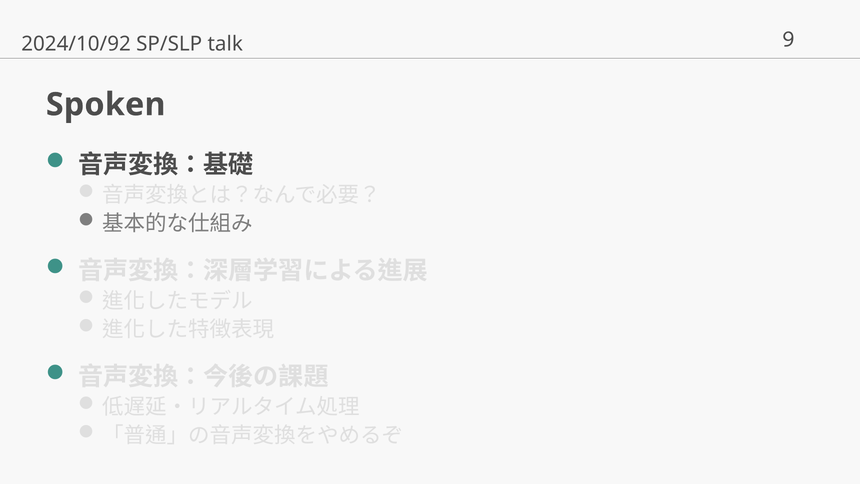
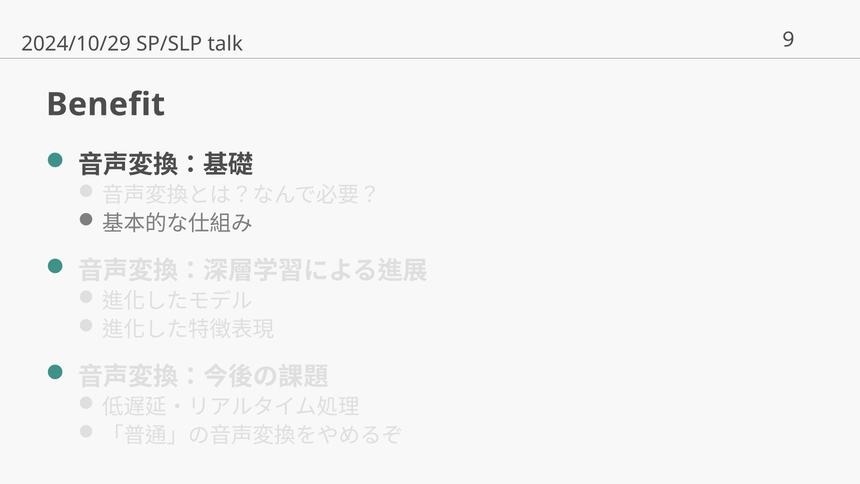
2024/10/92: 2024/10/92 -> 2024/10/29 (76, 44)
Spoken: Spoken -> Benefit (106, 105)
